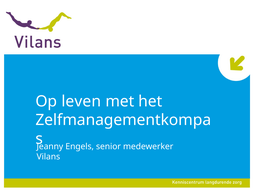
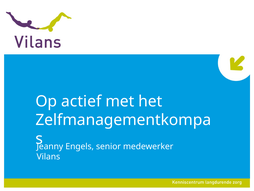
leven: leven -> actief (81, 101)
